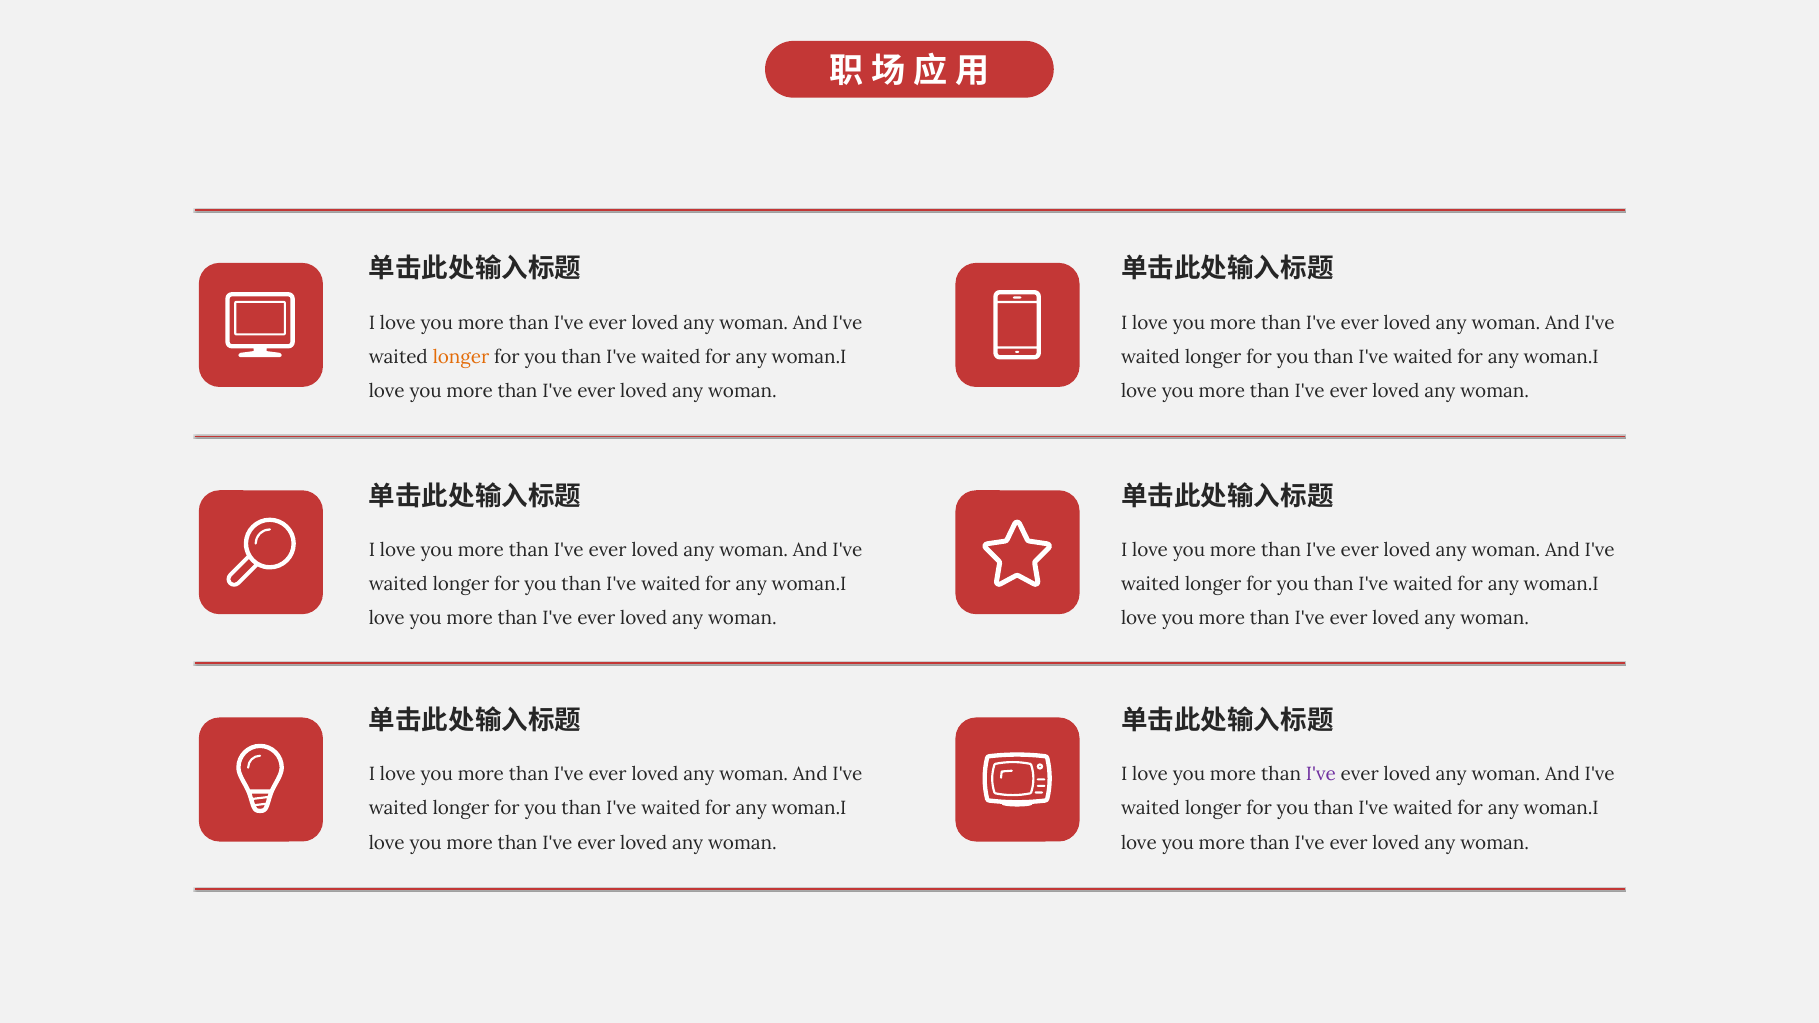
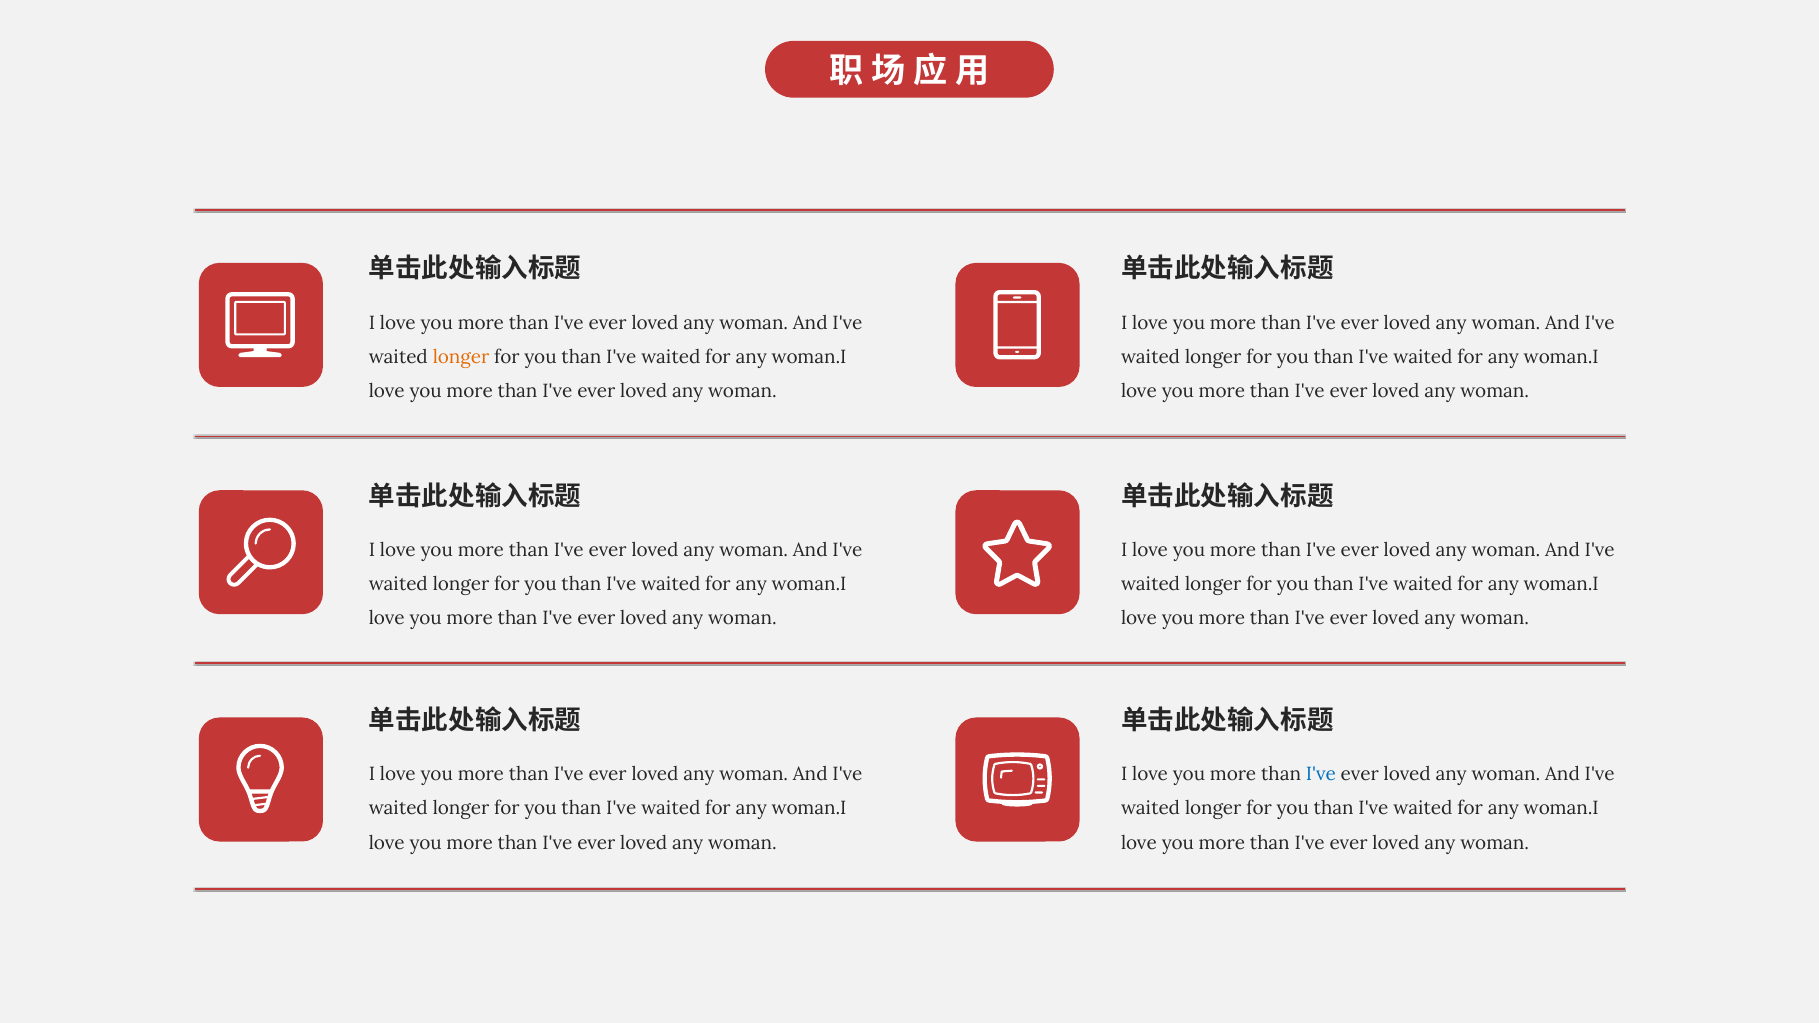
I've colour: purple -> blue (1321, 775)
